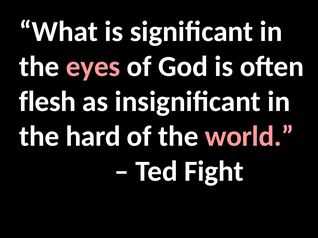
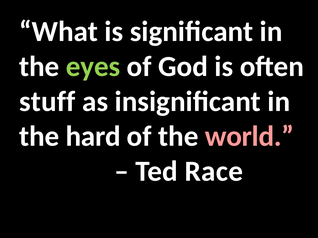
eyes colour: pink -> light green (93, 67)
flesh: flesh -> stuff (47, 102)
Fight: Fight -> Race (214, 172)
